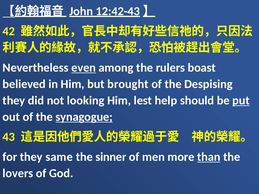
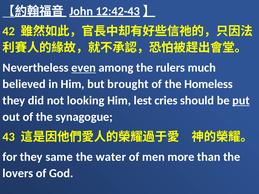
boast: boast -> much (202, 68)
Despising: Despising -> Homeless (209, 84)
help: help -> cries (166, 101)
synagogue underline: present -> none (84, 117)
sinner: sinner -> water (111, 157)
than underline: present -> none (209, 157)
